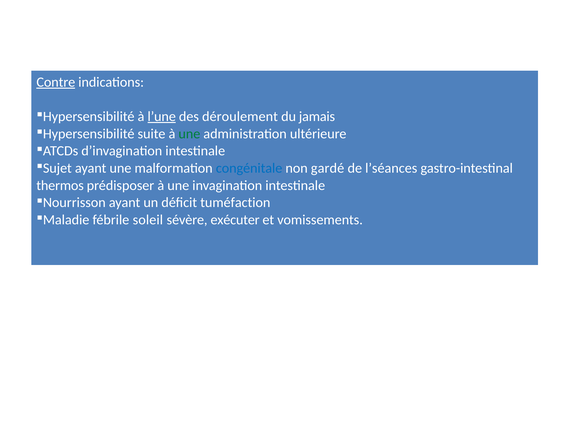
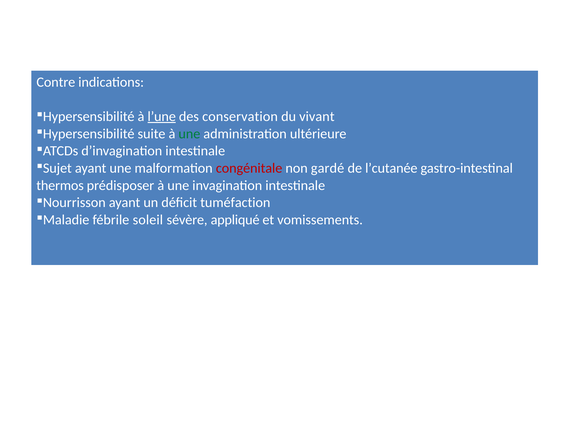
Contre underline: present -> none (56, 82)
déroulement: déroulement -> conservation (240, 117)
jamais: jamais -> vivant (317, 117)
congénitale colour: blue -> red (249, 168)
l’séances: l’séances -> l’cutanée (391, 168)
exécuter: exécuter -> appliqué (235, 220)
